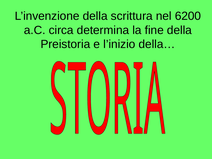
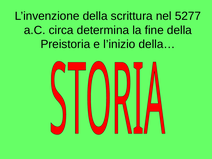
6200: 6200 -> 5277 (188, 16)
